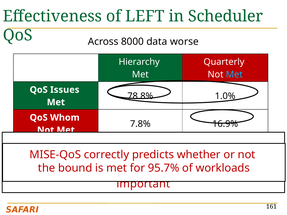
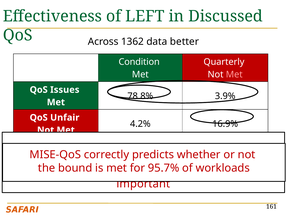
Scheduler: Scheduler -> Discussed (225, 16)
8000: 8000 -> 1362 (132, 42)
worse: worse -> better (184, 42)
Hierarchy: Hierarchy -> Condition (139, 62)
Met colour: light blue -> pink (234, 75)
1.0%: 1.0% -> 3.9% (225, 96)
Whom: Whom -> Unfair (65, 118)
7.8%: 7.8% -> 4.2% (140, 124)
